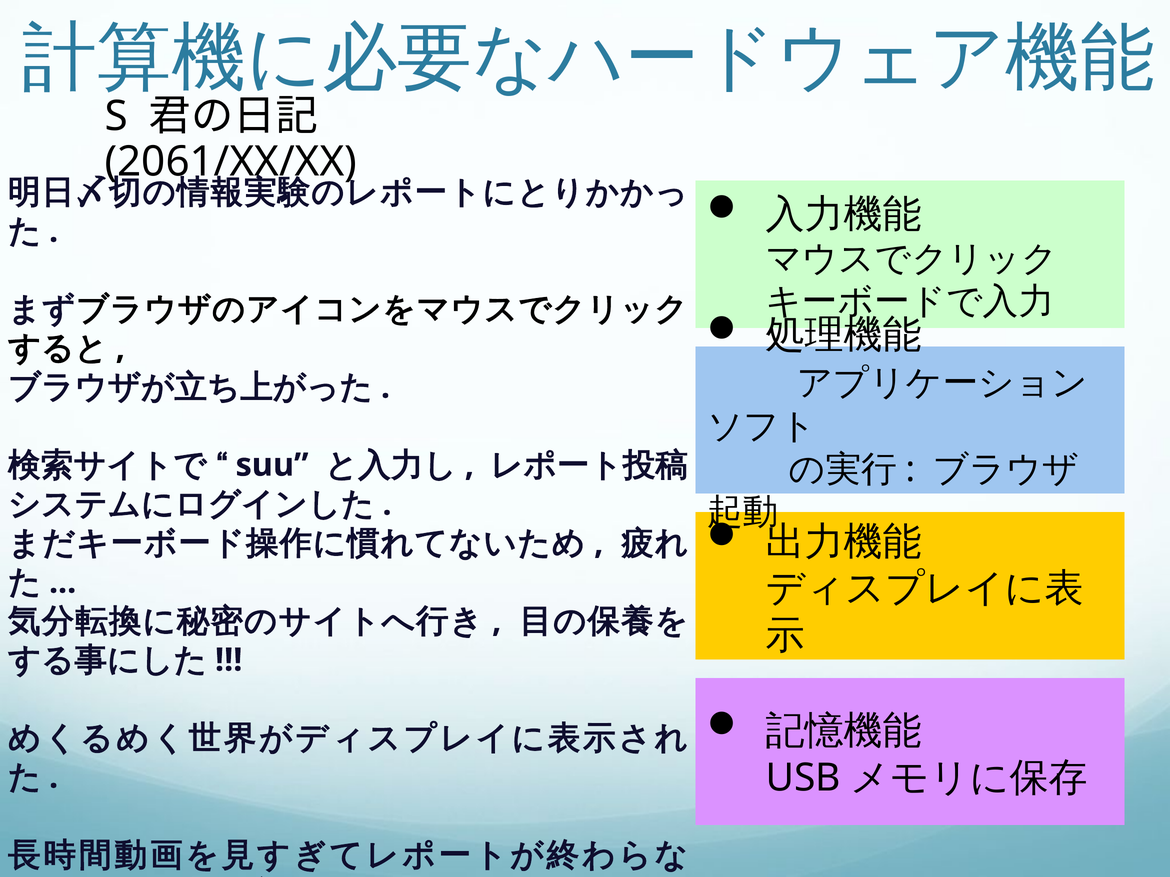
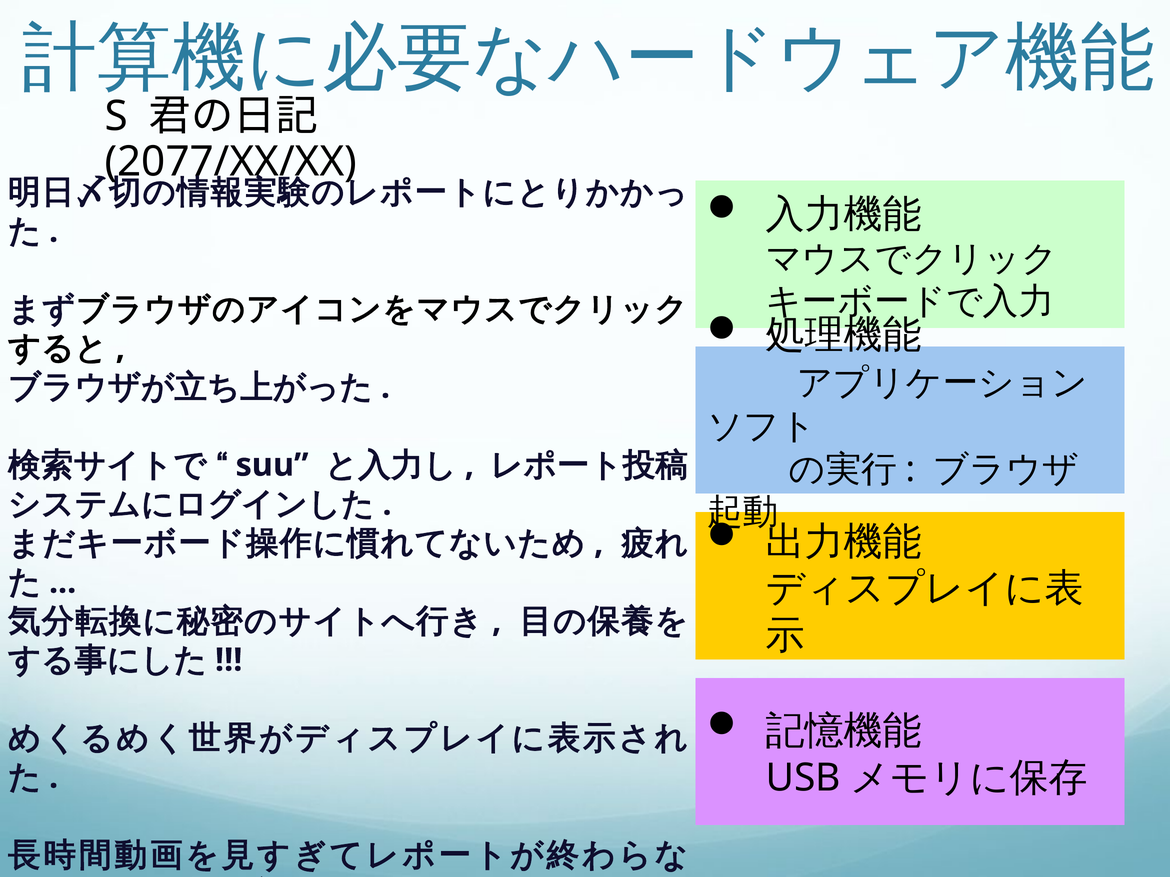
2061/XX/XX: 2061/XX/XX -> 2077/XX/XX (231, 162)
